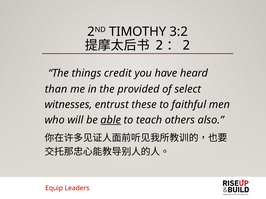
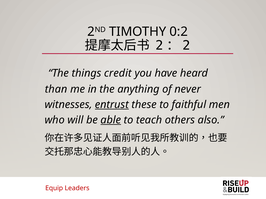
3:2: 3:2 -> 0:2 (179, 32)
provided: provided -> anything (138, 89)
select: select -> never (188, 89)
entrust underline: none -> present (112, 105)
